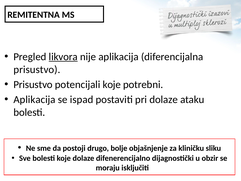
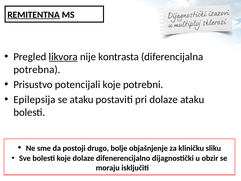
REMITENTNA underline: none -> present (34, 15)
nije aplikacija: aplikacija -> kontrasta (119, 57)
prisustvo: prisustvo -> potrebna (37, 69)
Aplikacija: Aplikacija -> Epilepsija (34, 99)
se ispad: ispad -> ataku (82, 99)
